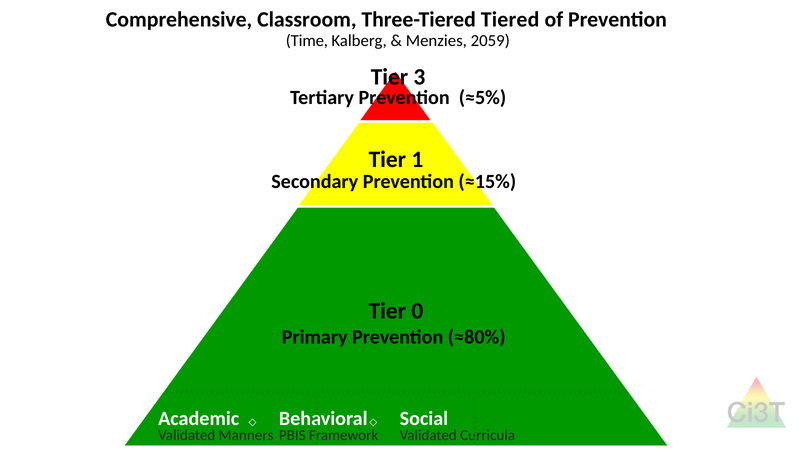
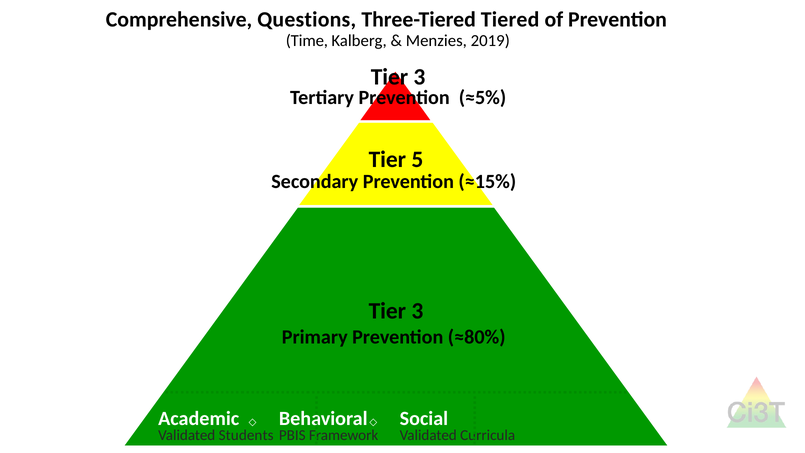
Classroom: Classroom -> Questions (307, 19)
2059: 2059 -> 2019 (490, 41)
1: 1 -> 5 (417, 159)
0: 0 -> 3 (417, 311)
Manners: Manners -> Students (246, 435)
